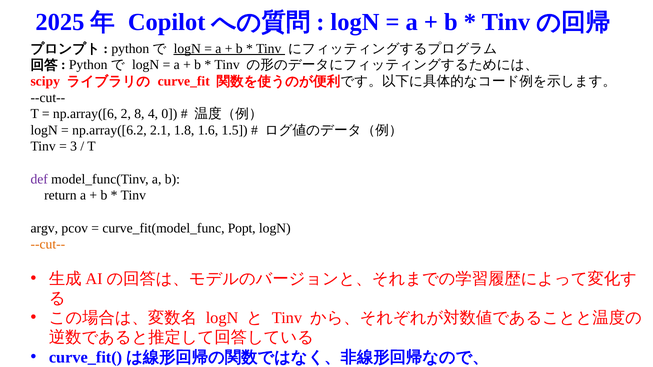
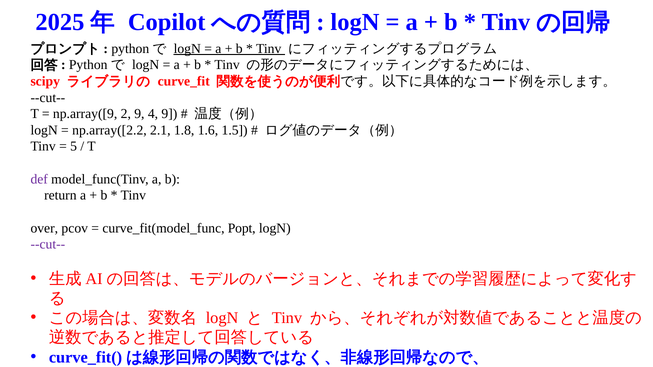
np.array([6: np.array([6 -> np.array([9 (85, 114)
2 8: 8 -> 9 (139, 114)
4 0: 0 -> 9 (169, 114)
np.array([6.2: np.array([6.2 -> np.array([2.2 (109, 130)
3: 3 -> 5 (74, 147)
argv: argv -> over (44, 228)
--cut-- colour: orange -> purple (48, 245)
